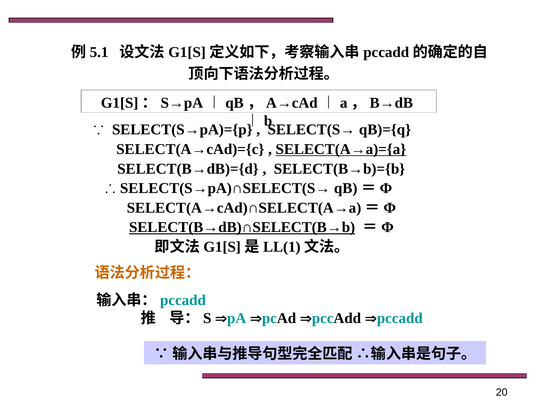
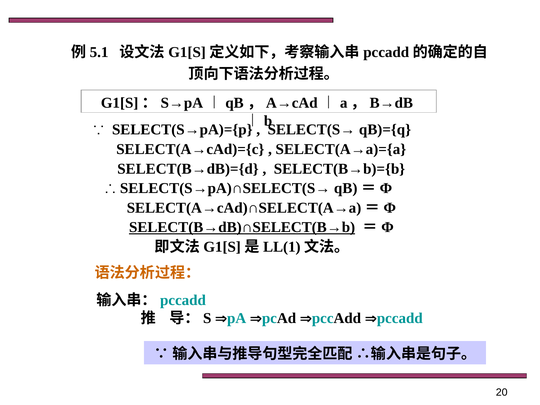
SELECT(A→a)={a underline: present -> none (341, 149)
